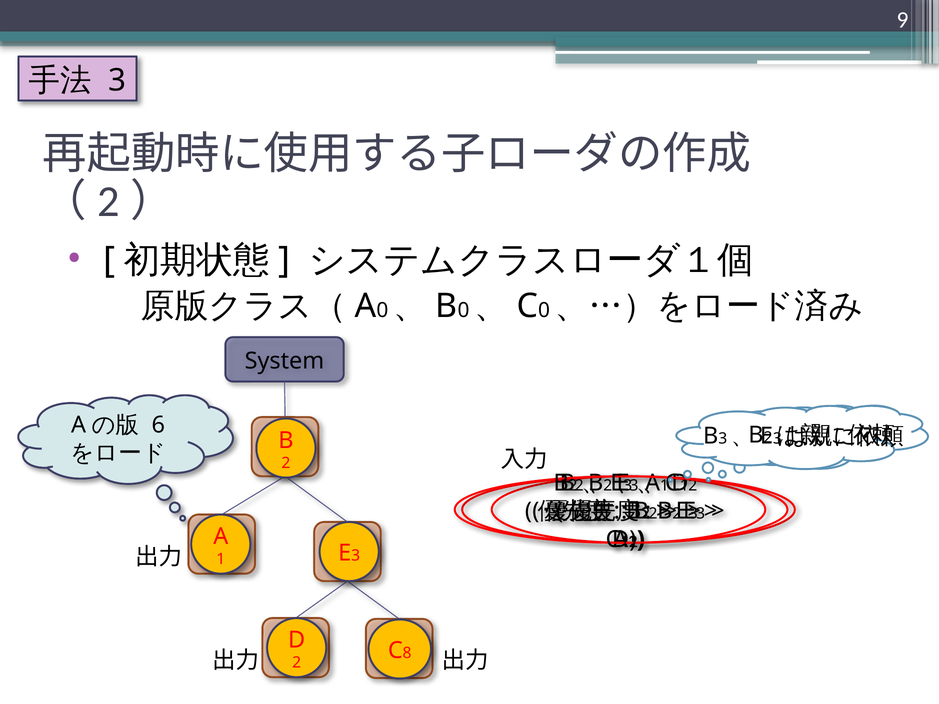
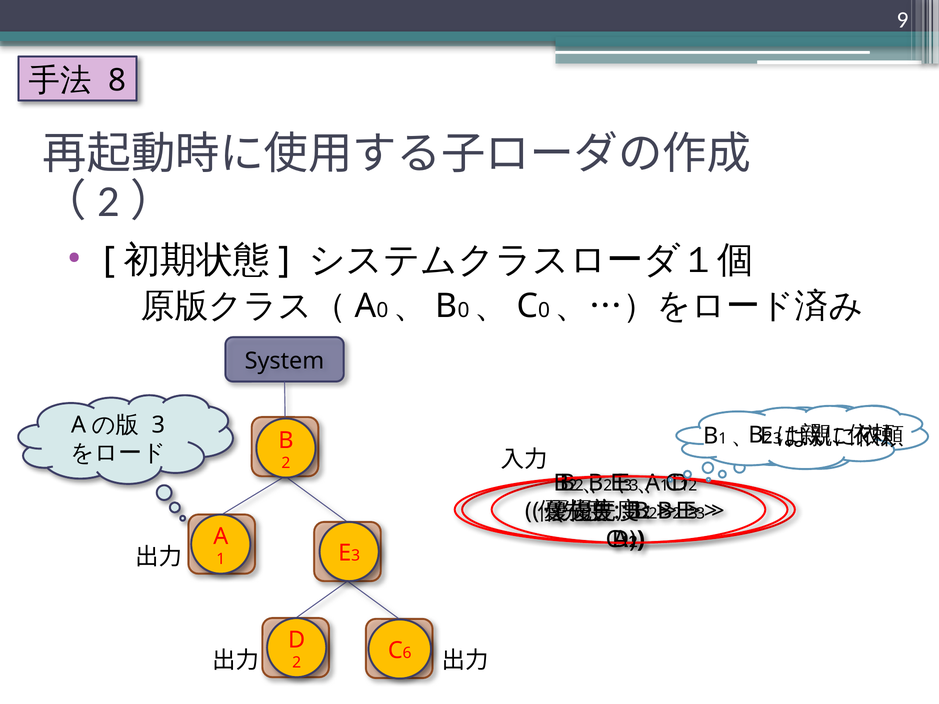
3: 3 -> 8 (117, 81)
6: 6 -> 3 (158, 425)
3: 3 -> 1 (723, 439)
8: 8 -> 6 (407, 653)
